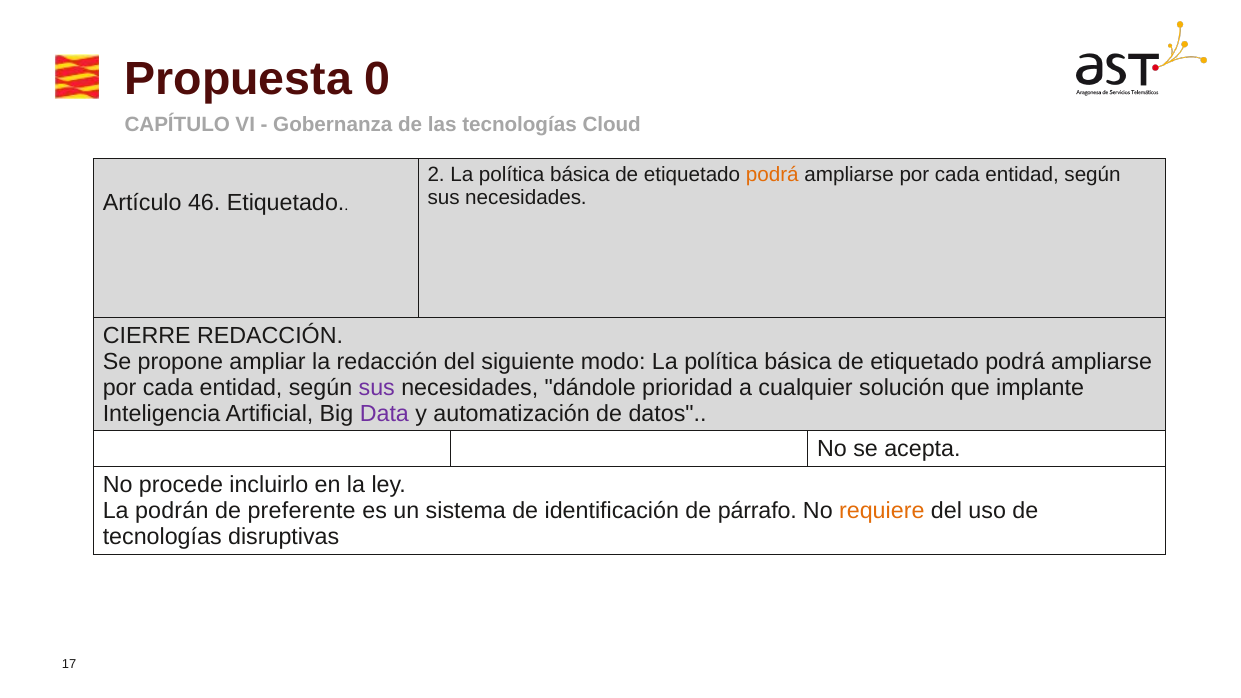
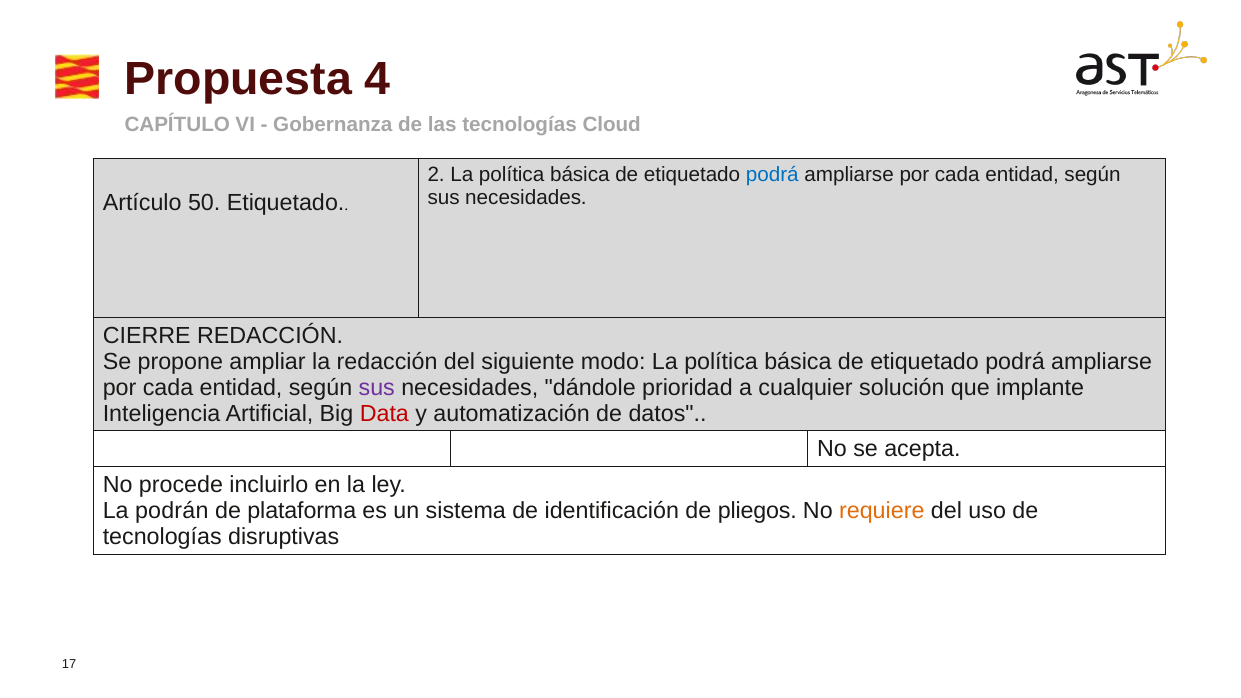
0: 0 -> 4 (378, 79)
podrá colour: orange -> blue (772, 175)
46: 46 -> 50 (204, 203)
Data colour: purple -> red (384, 414)
preferente: preferente -> plataforma (302, 511)
párrafo: párrafo -> pliegos (757, 511)
